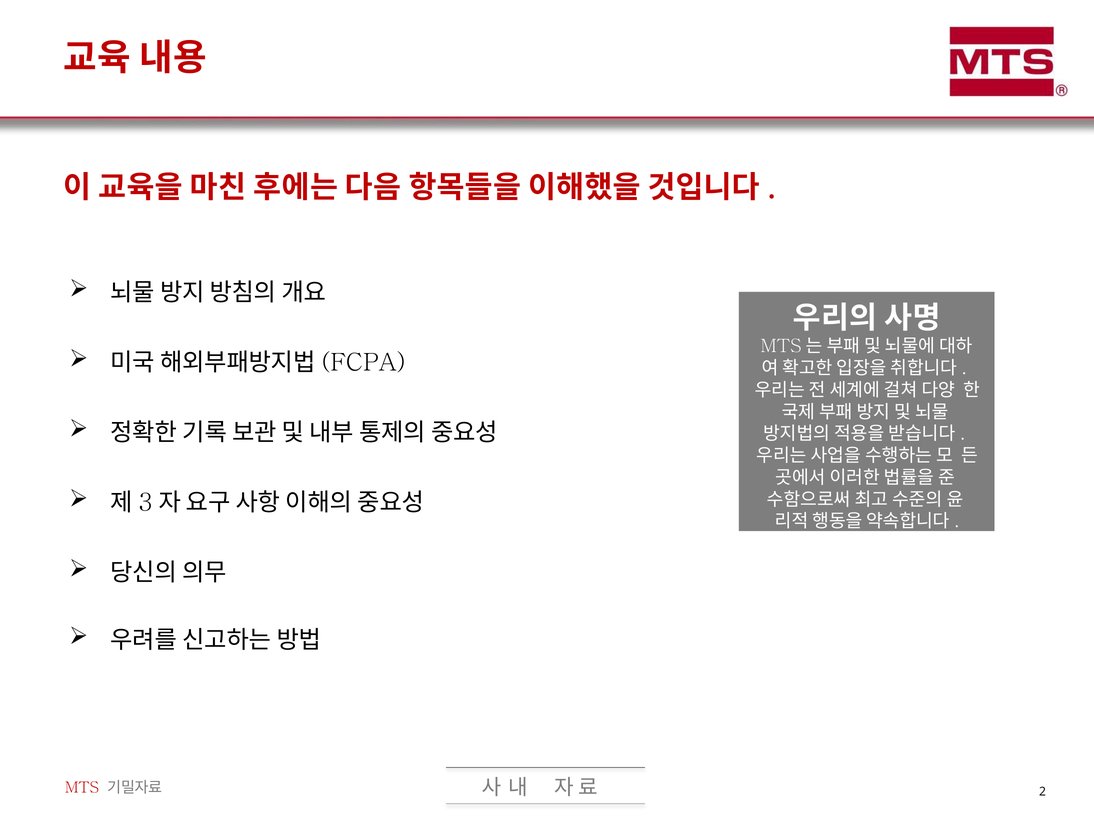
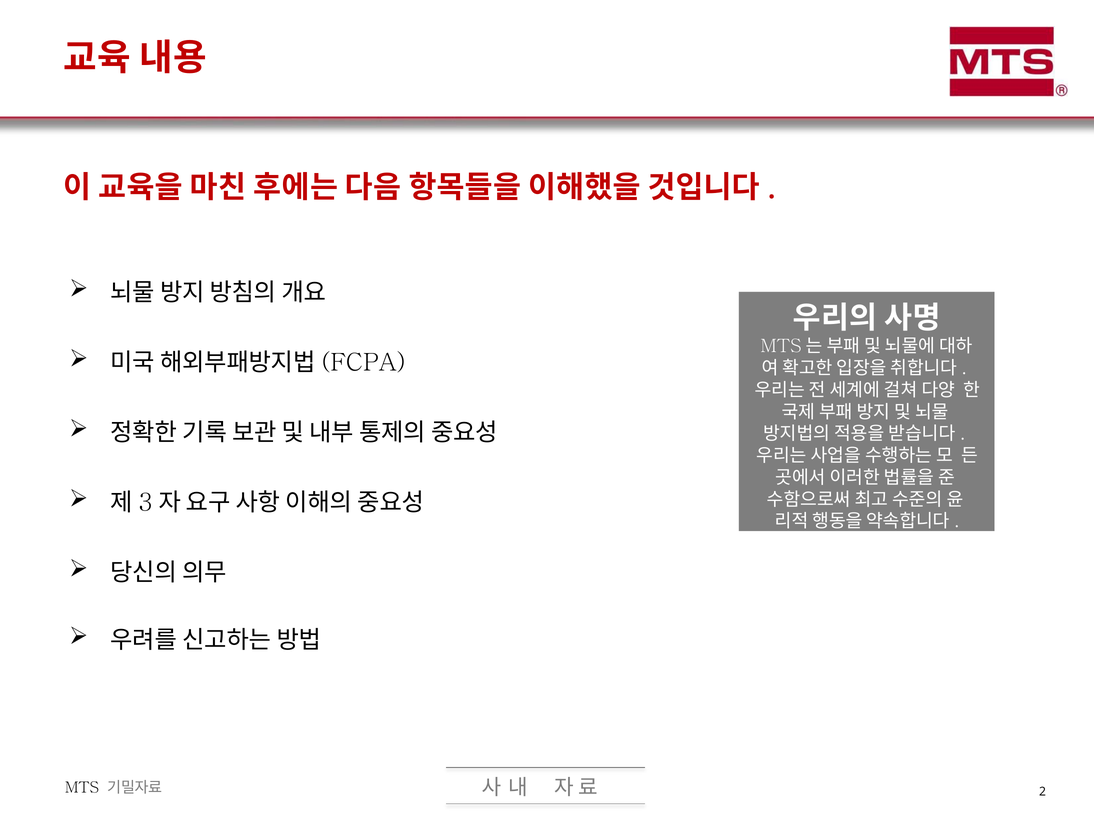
MTS colour: red -> black (82, 788)
